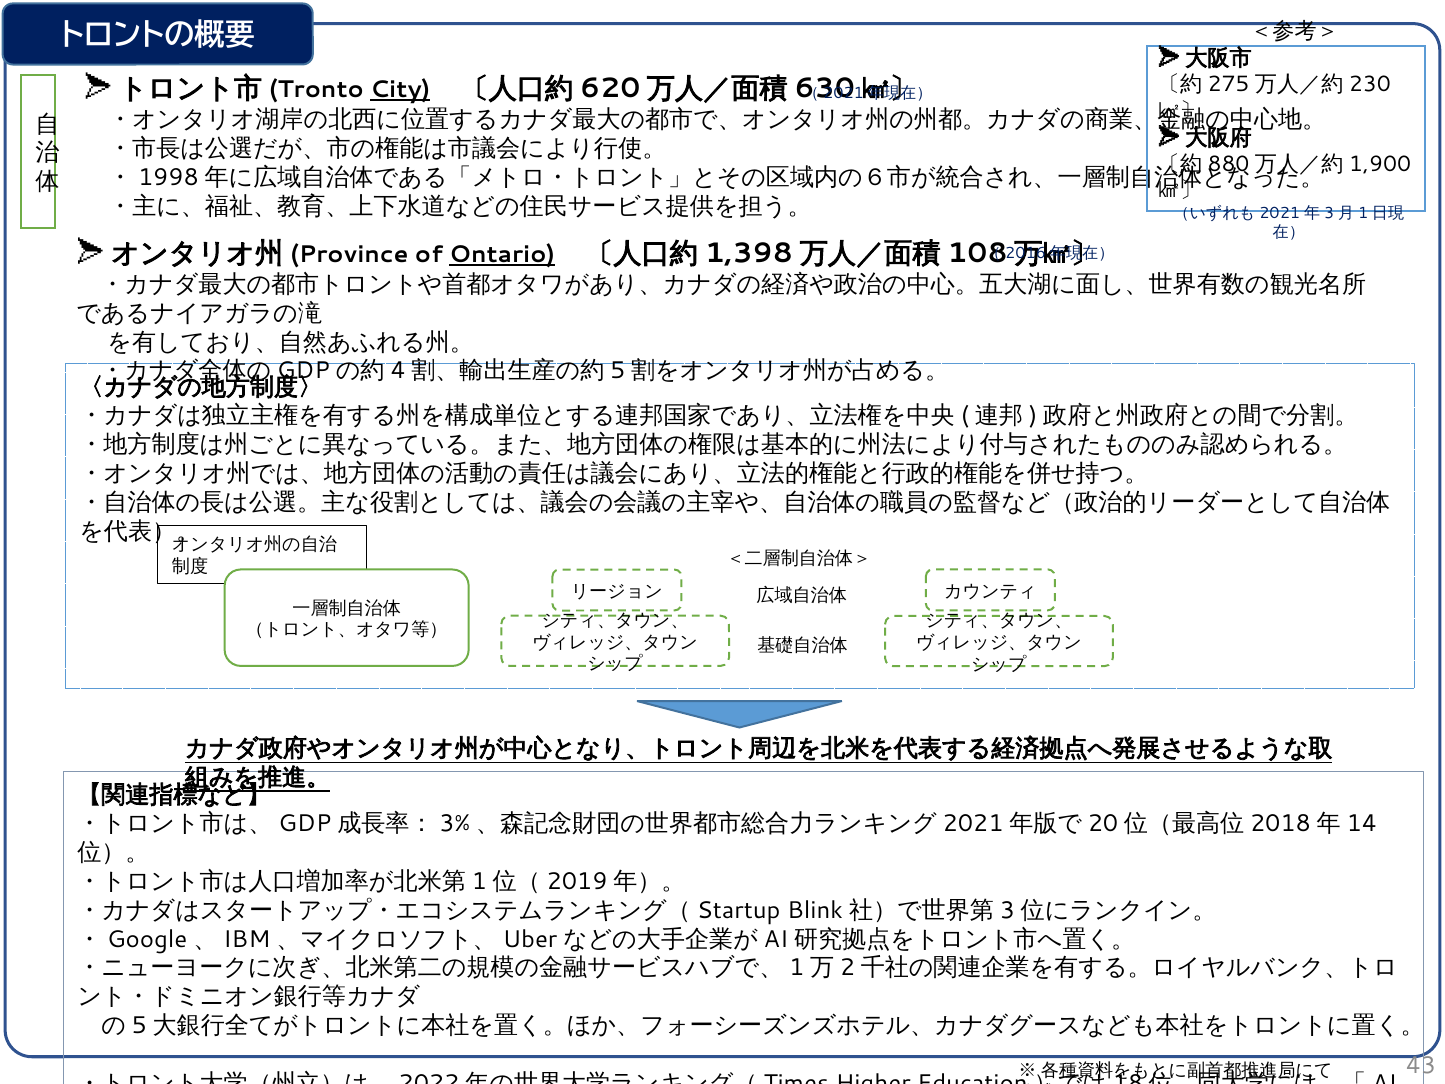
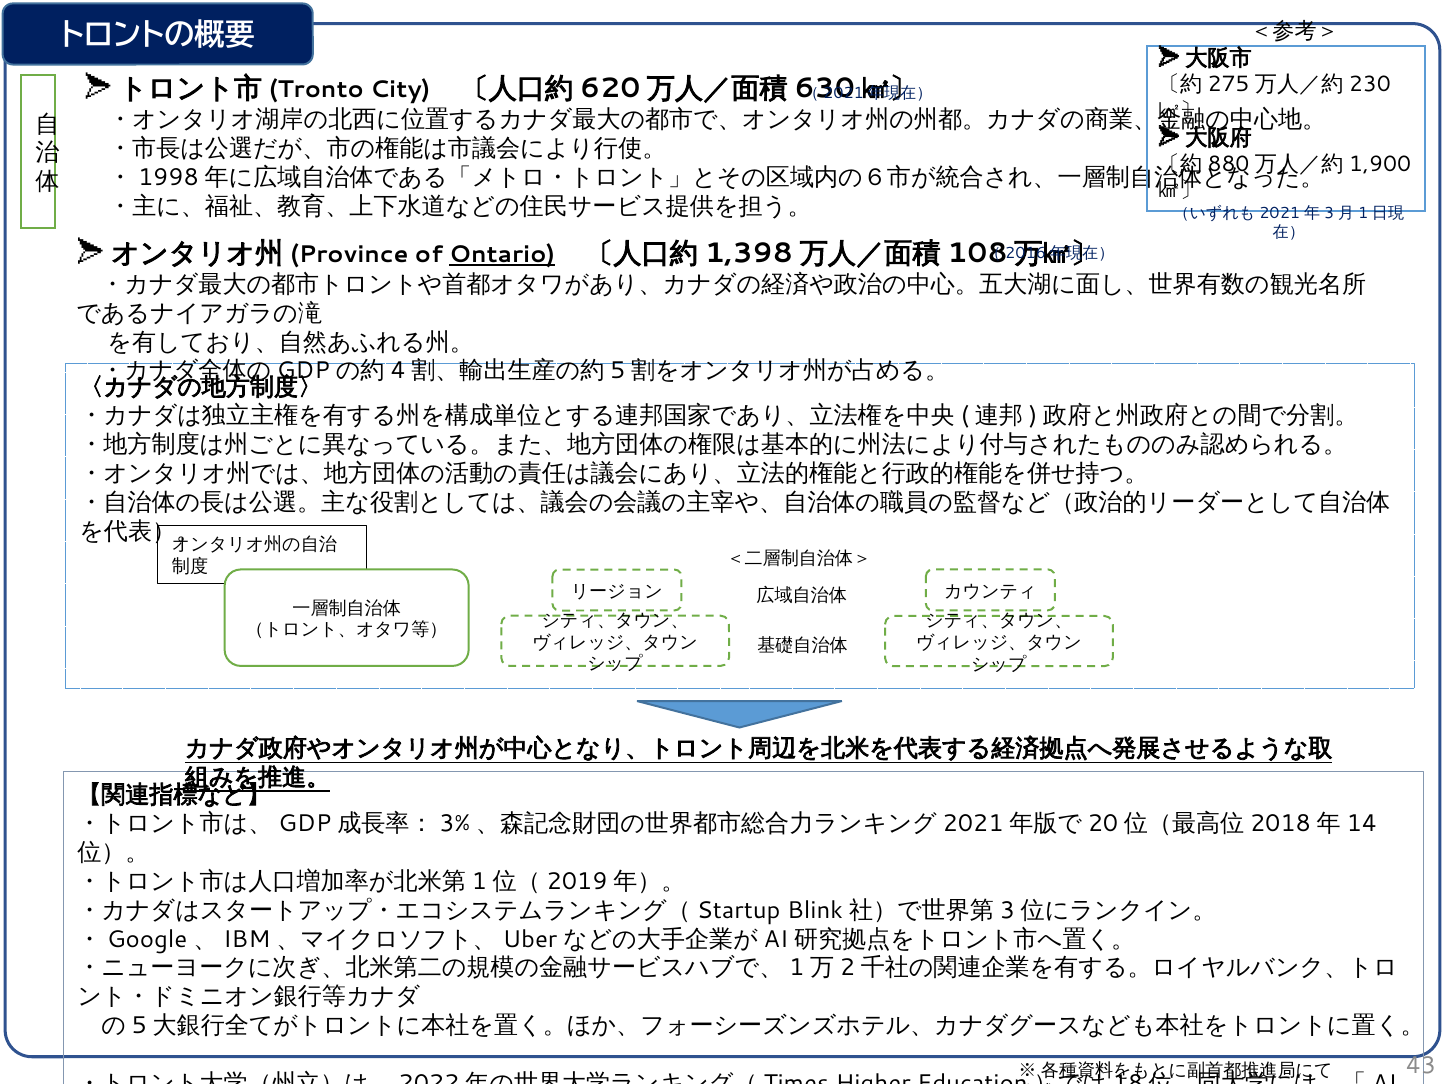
City underline: present -> none (400, 90)
